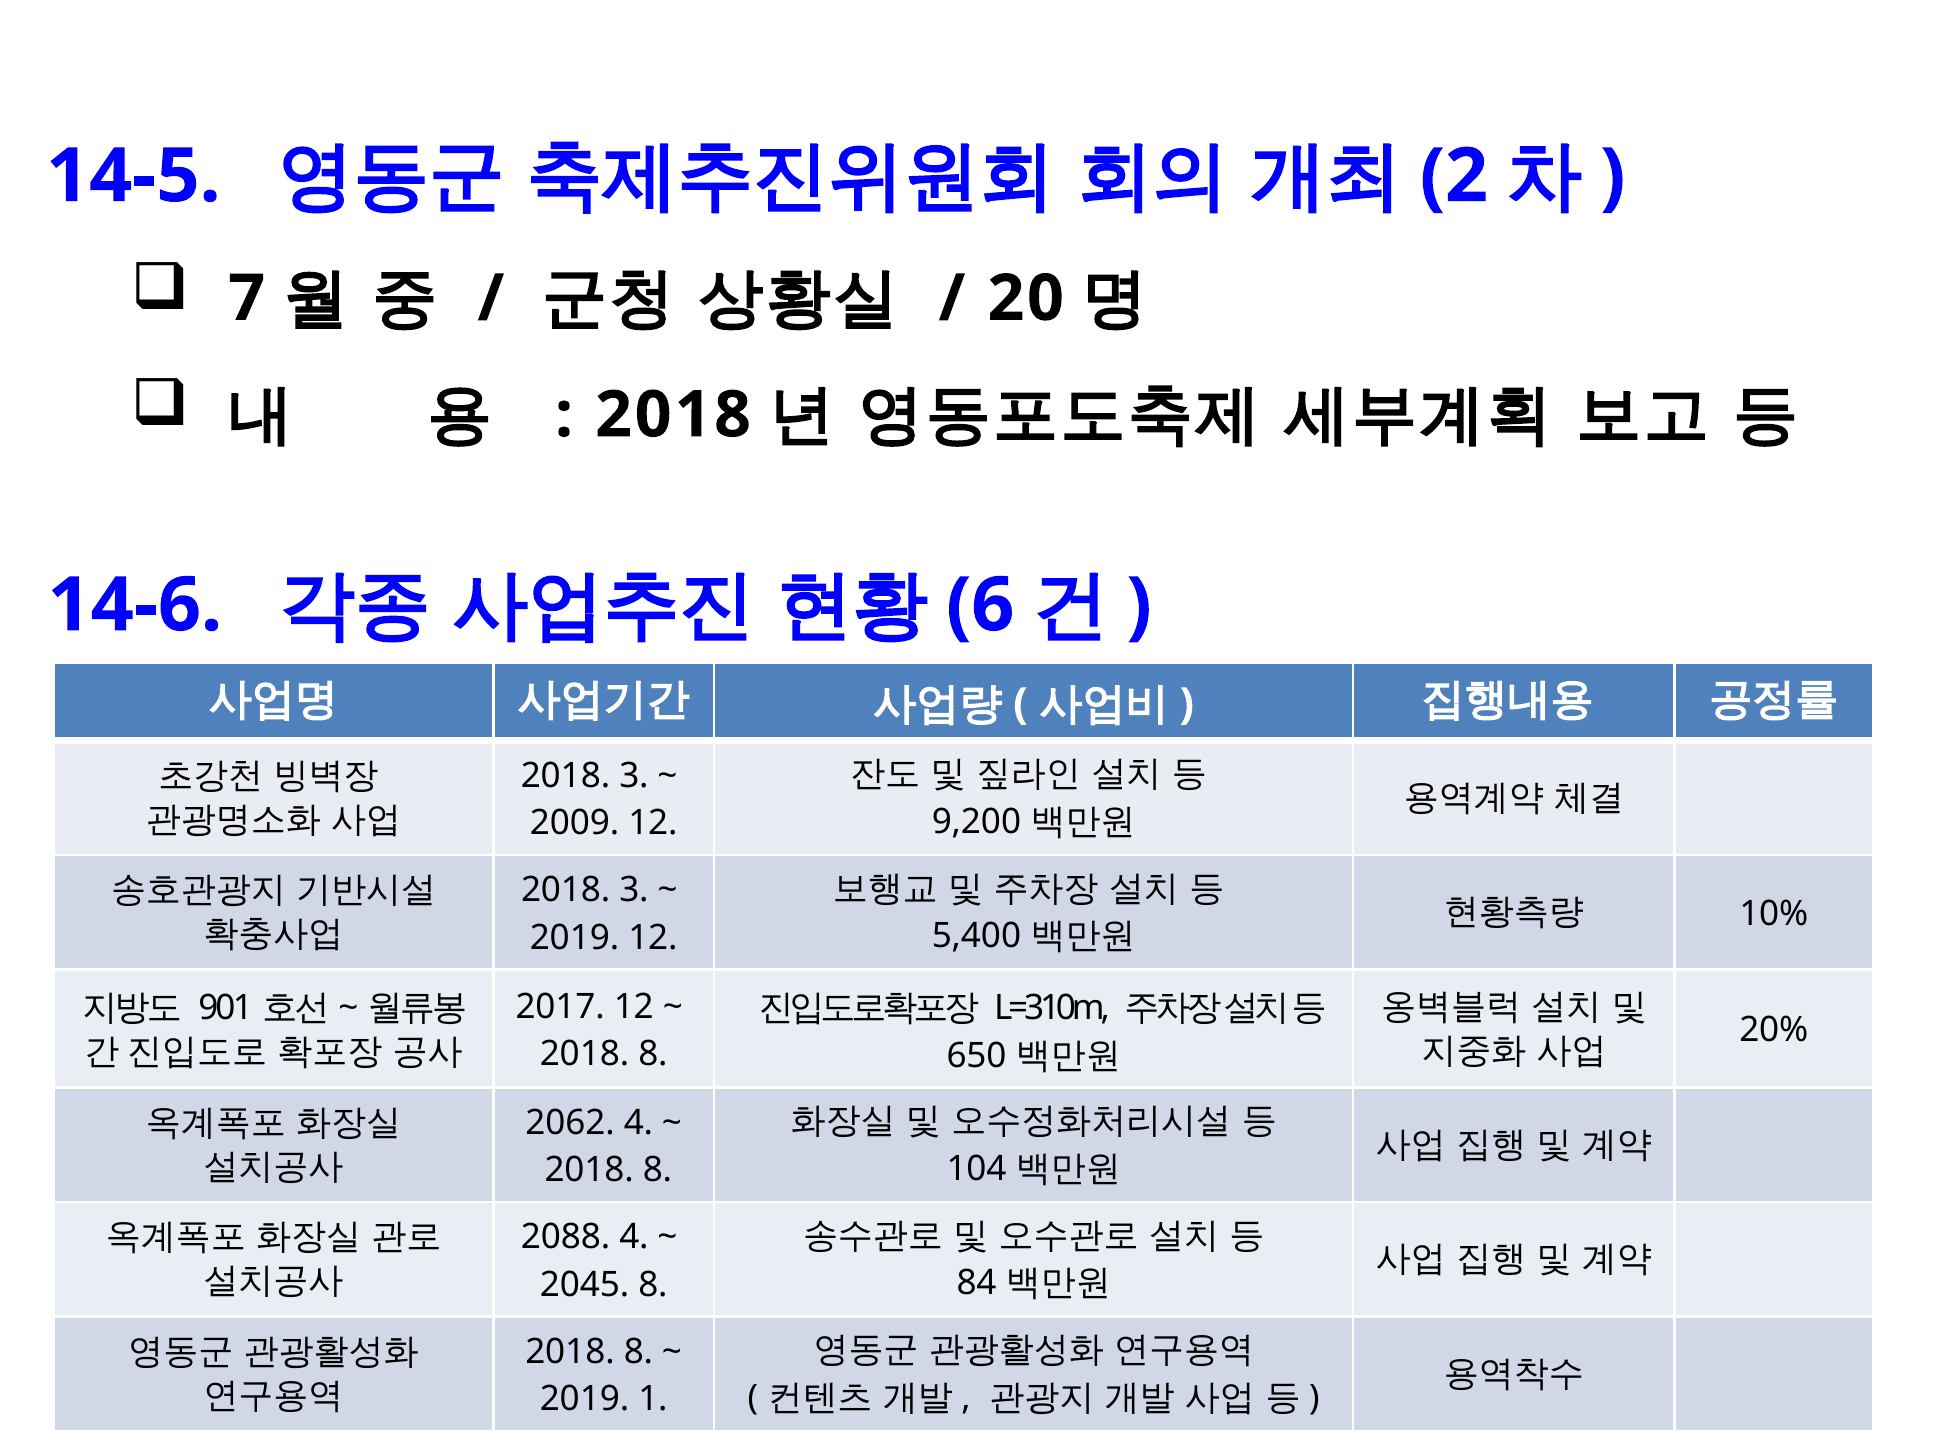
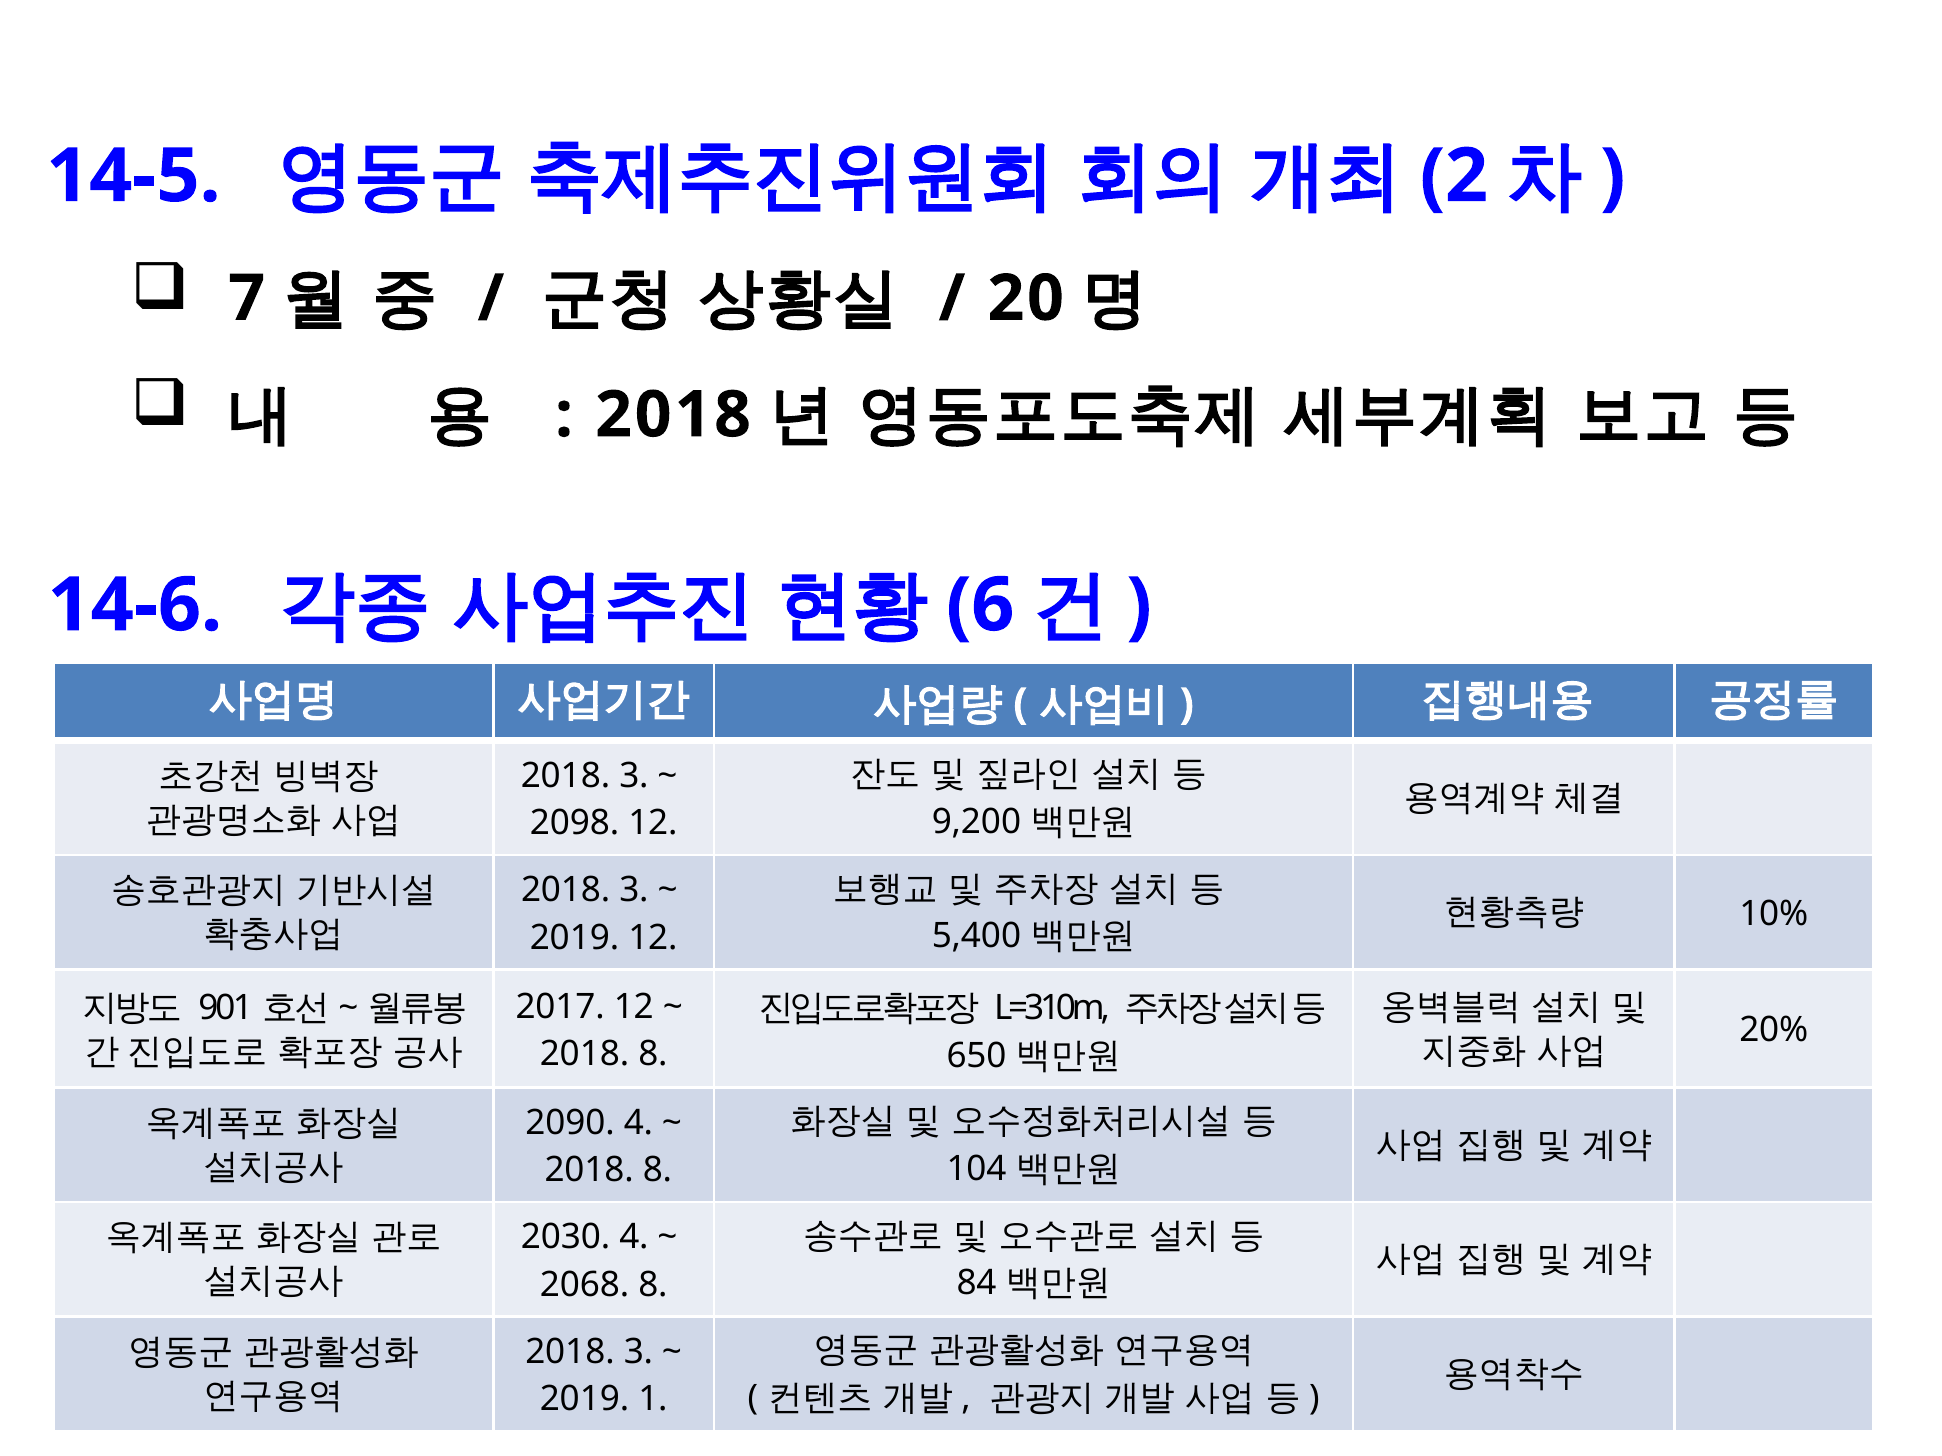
2009: 2009 -> 2098 (575, 824)
2062: 2062 -> 2090 (570, 1123)
2088: 2088 -> 2030 (566, 1238)
2045: 2045 -> 2068 (585, 1285)
8: 8 -> 3 (638, 1352)
